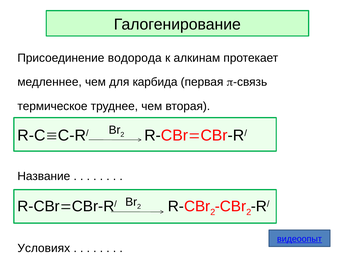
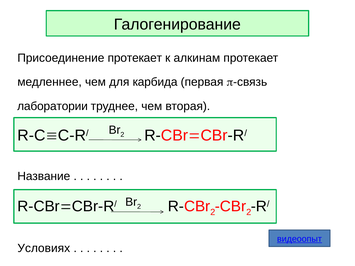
Присоединение водорода: водорода -> протекает (135, 58)
термическое: термическое -> лаборатории (52, 106)
